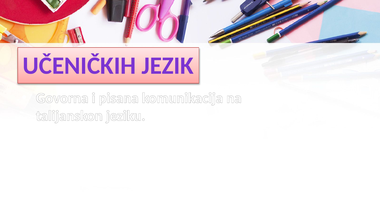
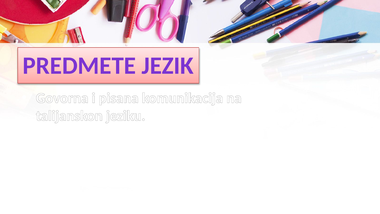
UČENIČKIH: UČENIČKIH -> PREDMETE (79, 66)
